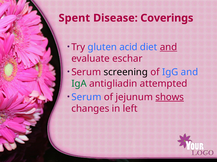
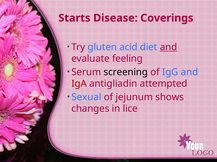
Spent: Spent -> Starts (74, 18)
eschar: eschar -> feeling (127, 59)
IgA colour: green -> red (79, 84)
Serum: Serum -> Sexual (86, 97)
shows underline: present -> none (170, 97)
left: left -> lice (130, 109)
